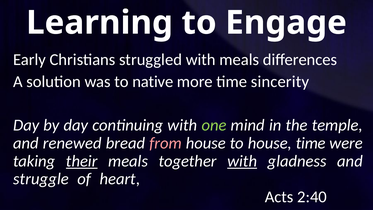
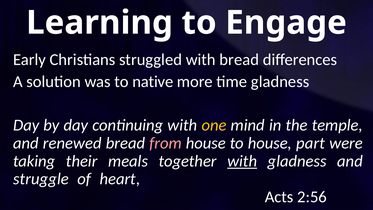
with meals: meals -> bread (239, 60)
time sincerity: sincerity -> gladness (280, 81)
one colour: light green -> yellow (214, 125)
house time: time -> part (311, 143)
their underline: present -> none (82, 161)
2:40: 2:40 -> 2:56 (312, 197)
